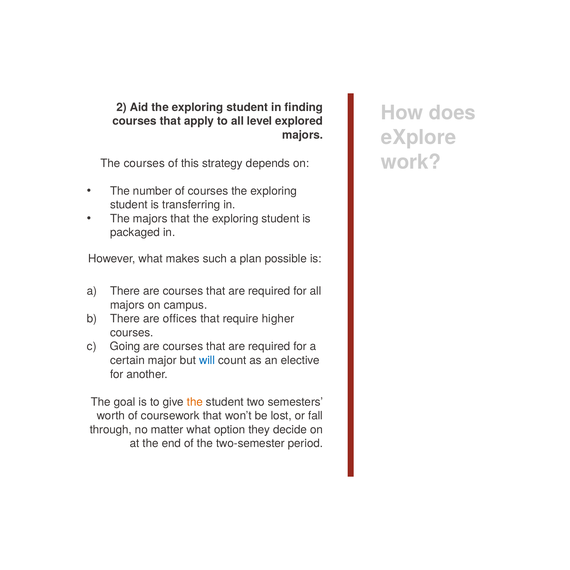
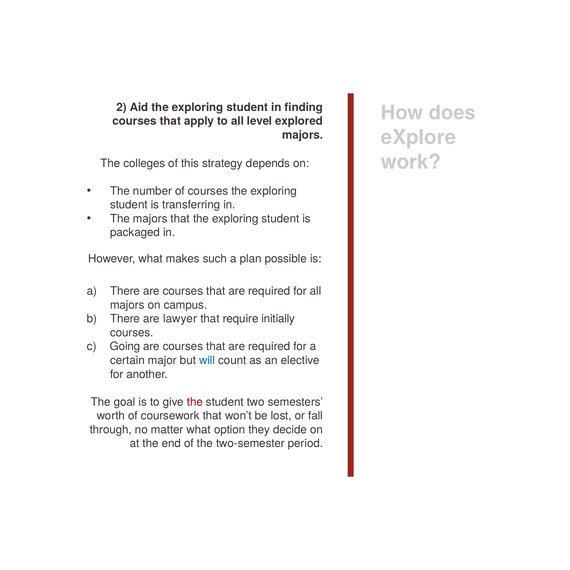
The courses: courses -> colleges (144, 163)
offices: offices -> lawyer (180, 319)
higher: higher -> initially (278, 319)
the colour: orange -> red (195, 402)
